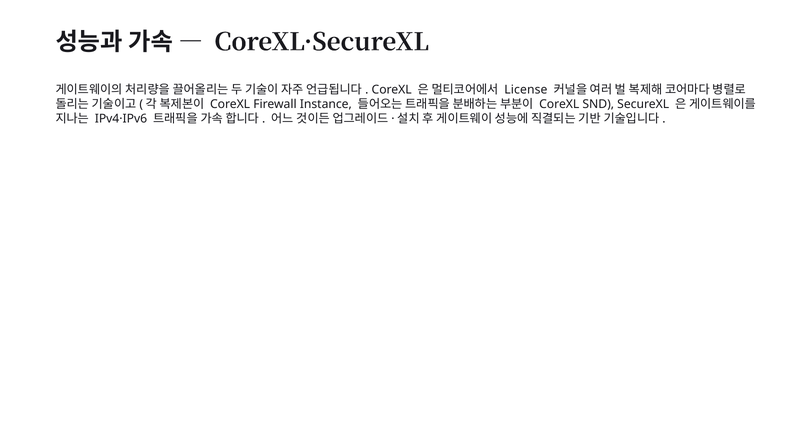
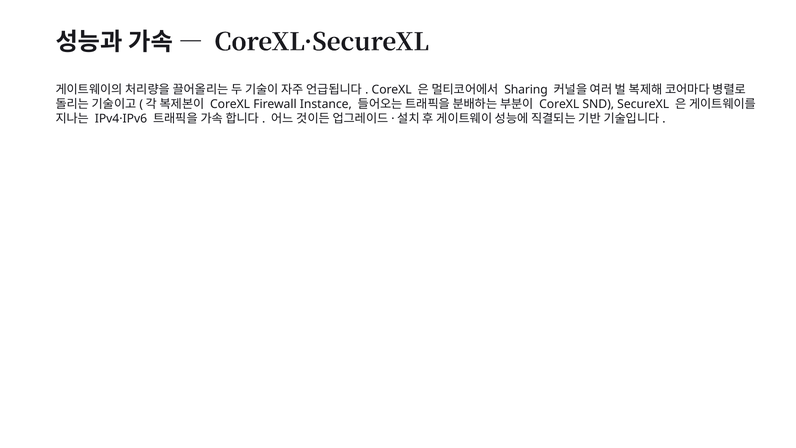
License: License -> Sharing (526, 90)
